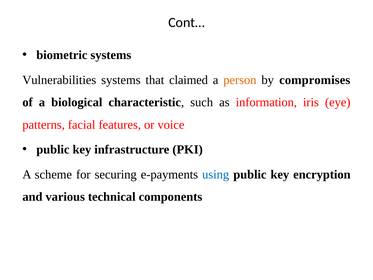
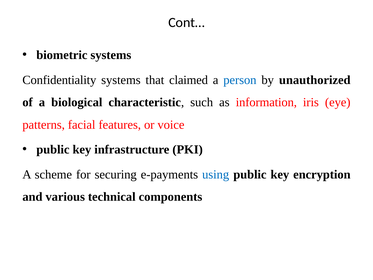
Vulnerabilities: Vulnerabilities -> Confidentiality (59, 80)
person colour: orange -> blue (240, 80)
compromises: compromises -> unauthorized (315, 80)
